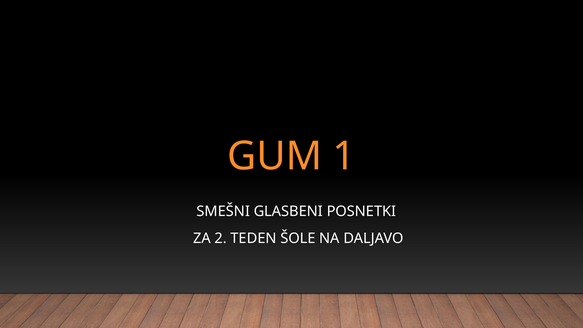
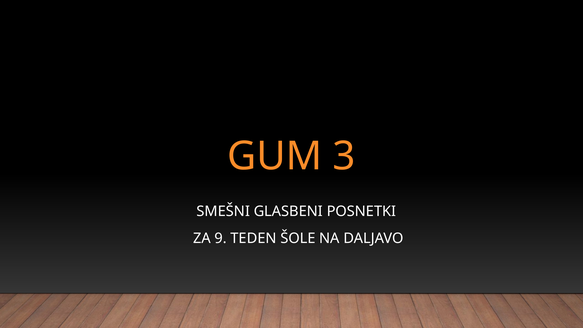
1: 1 -> 3 (344, 156)
2: 2 -> 9 (221, 238)
